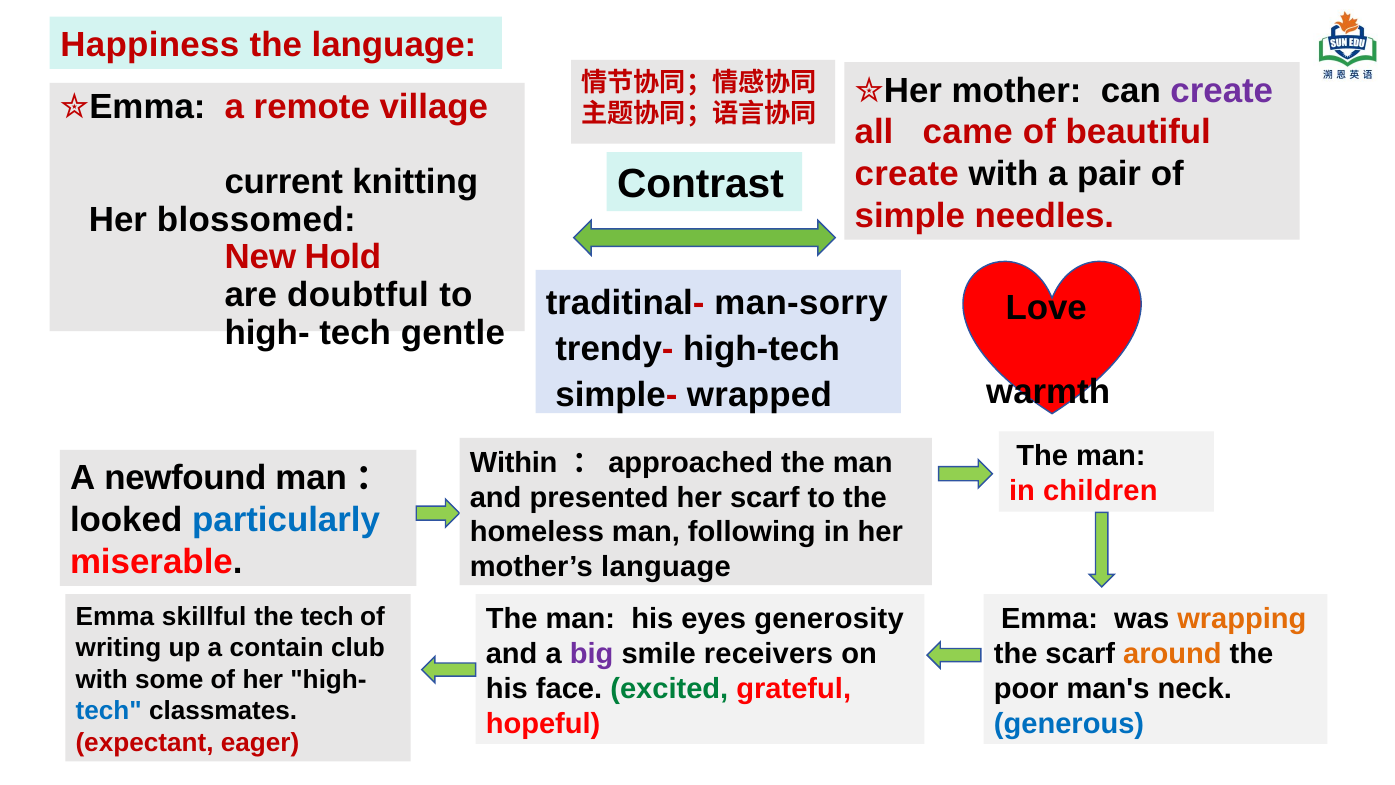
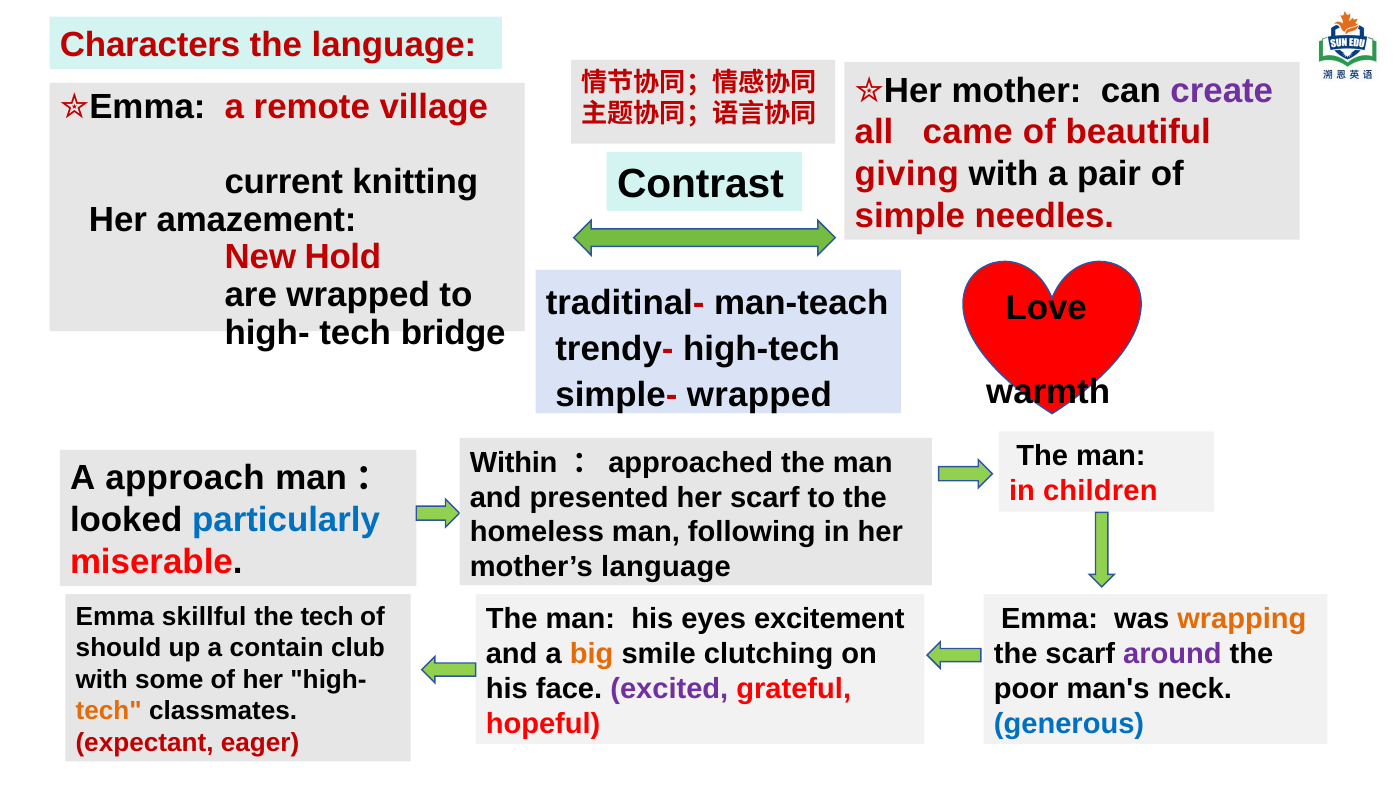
Happiness: Happiness -> Characters (150, 45)
create: create -> giving (907, 174)
blossomed: blossomed -> amazement (257, 220)
are doubtful: doubtful -> wrapped (358, 295)
man-sorry: man-sorry -> man-teach (801, 302)
gentle: gentle -> bridge (453, 333)
newfound: newfound -> approach (185, 478)
generosity: generosity -> excitement (829, 618)
writing: writing -> should (119, 648)
big colour: purple -> orange (592, 653)
receivers: receivers -> clutching (769, 653)
around colour: orange -> purple (1172, 653)
excited colour: green -> purple (669, 688)
tech colour: blue -> orange (109, 711)
